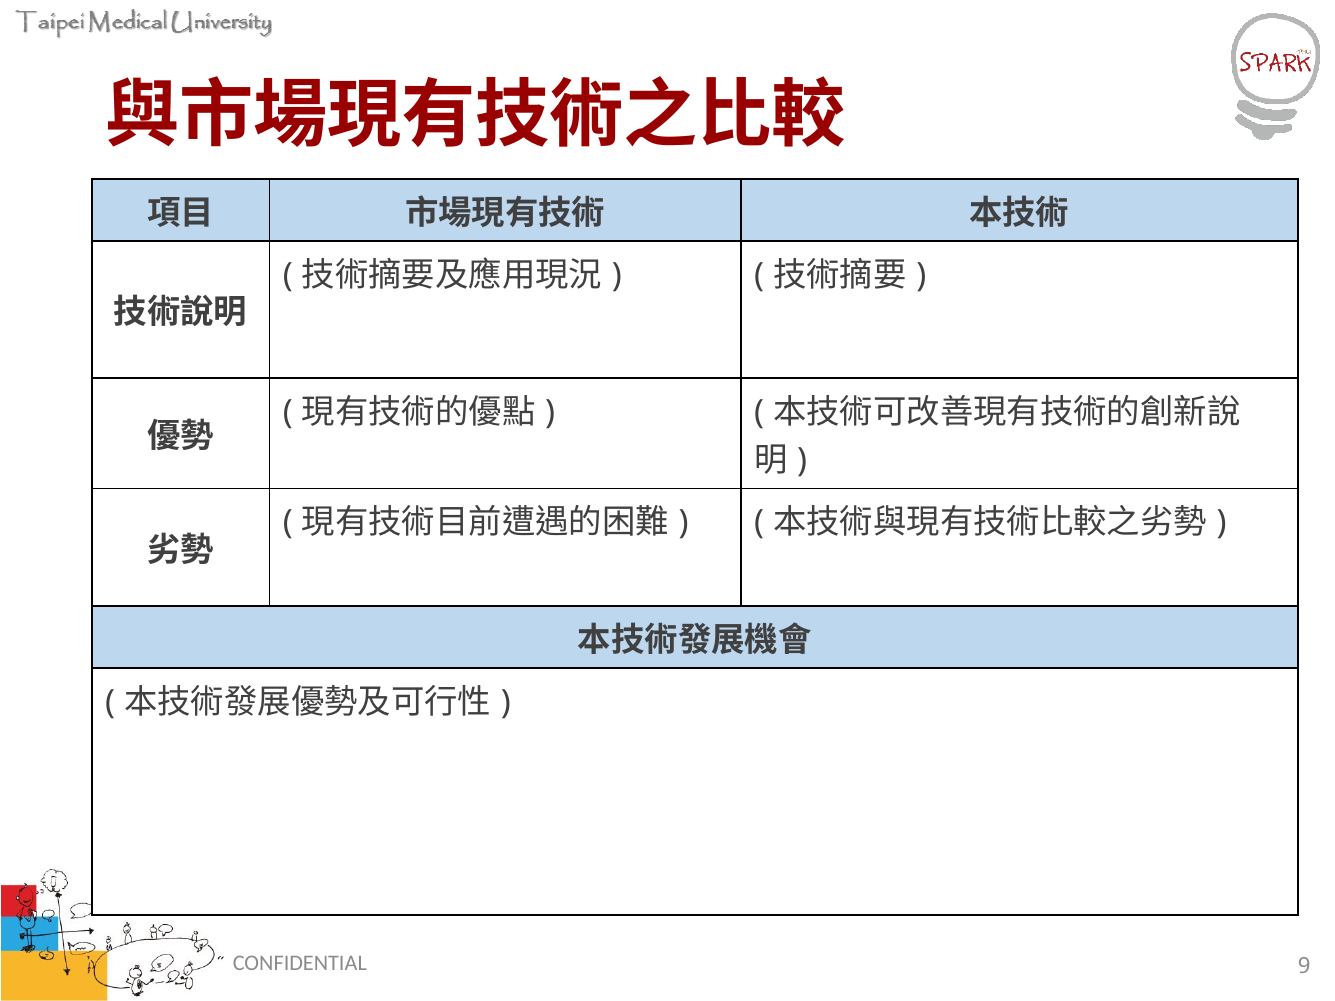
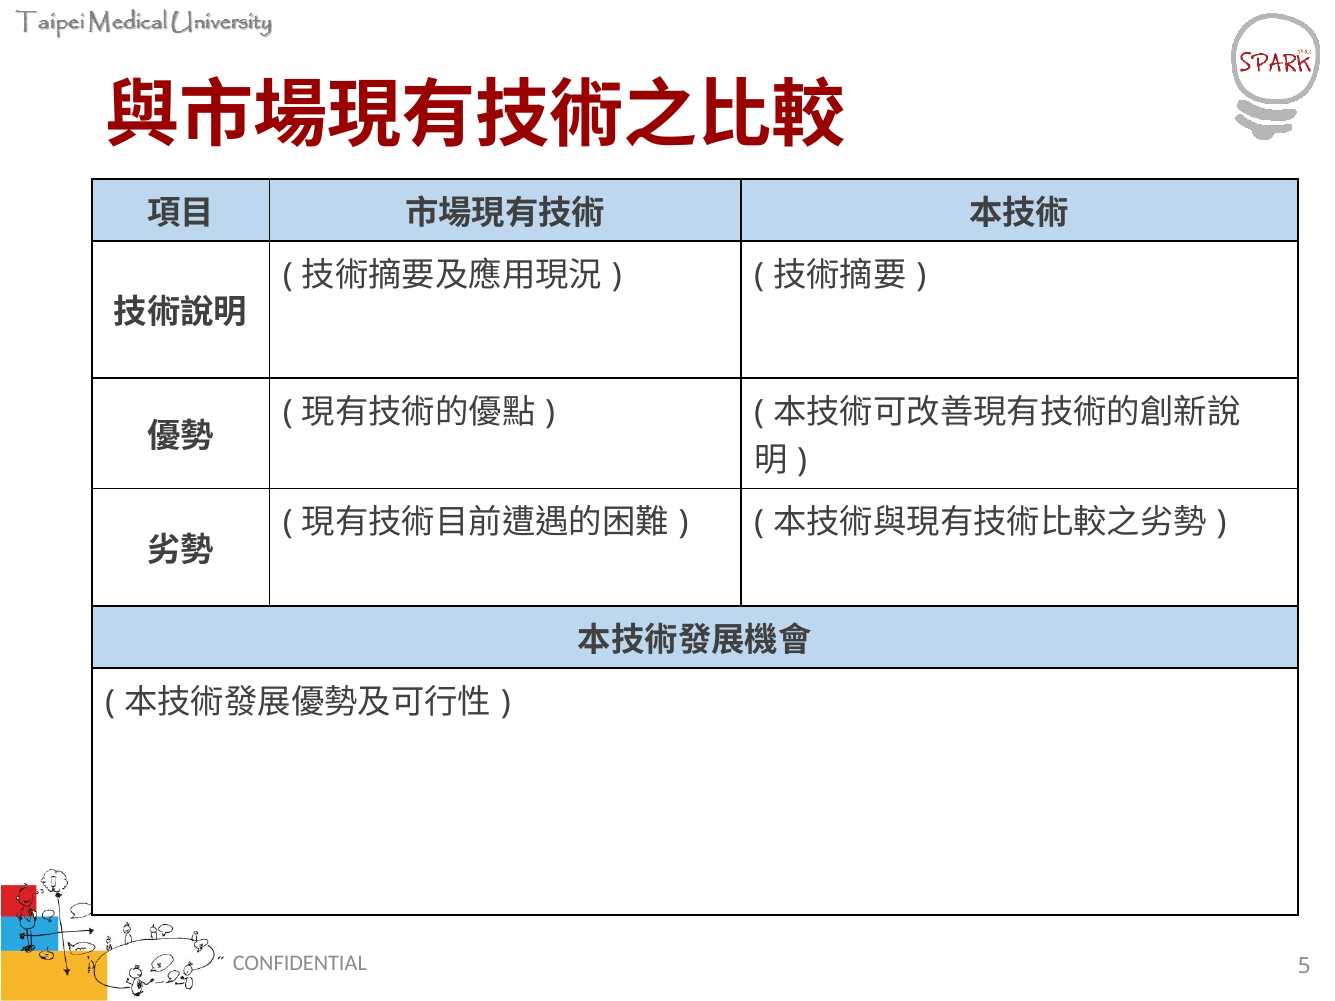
9: 9 -> 5 (1304, 967)
